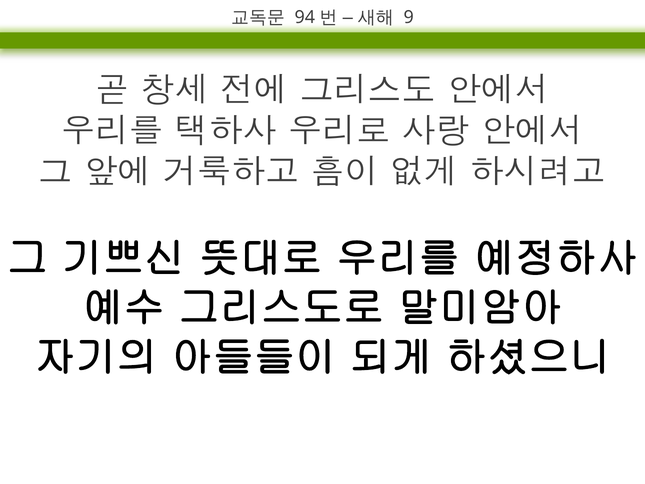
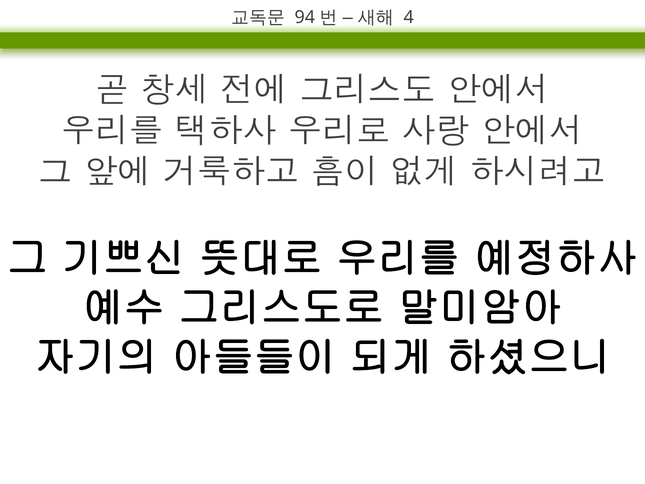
9: 9 -> 4 (409, 17)
